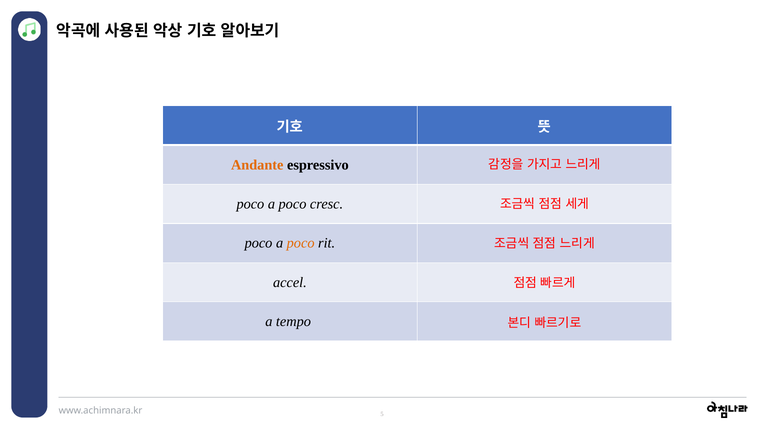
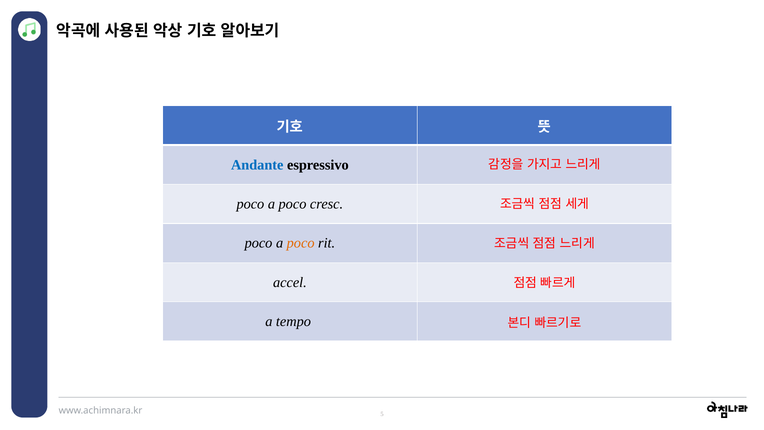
Andante colour: orange -> blue (257, 165)
